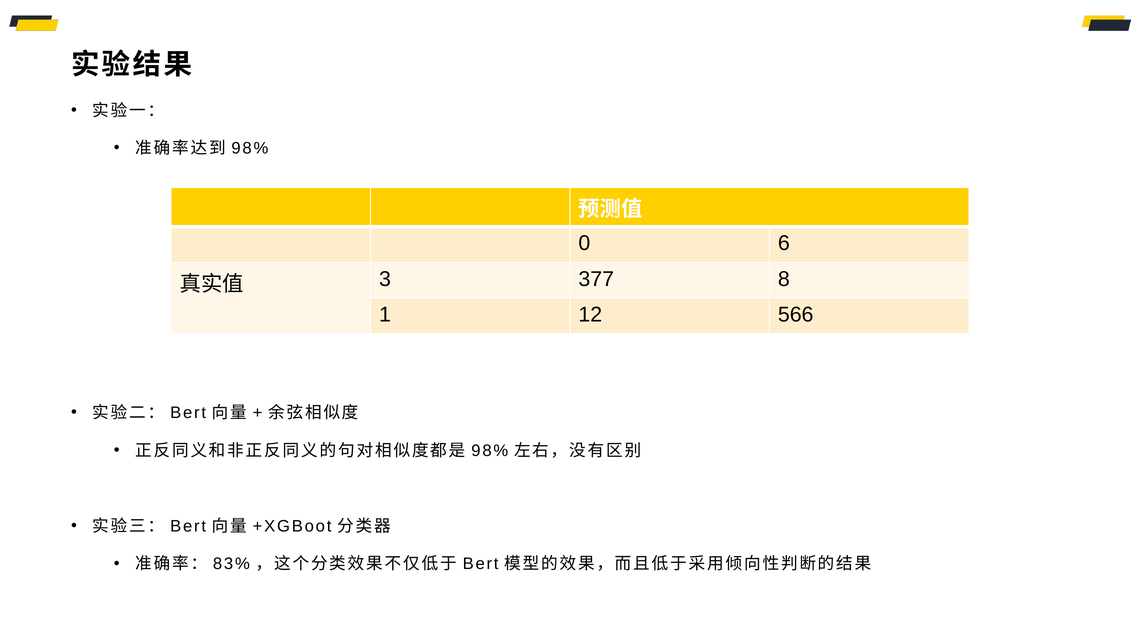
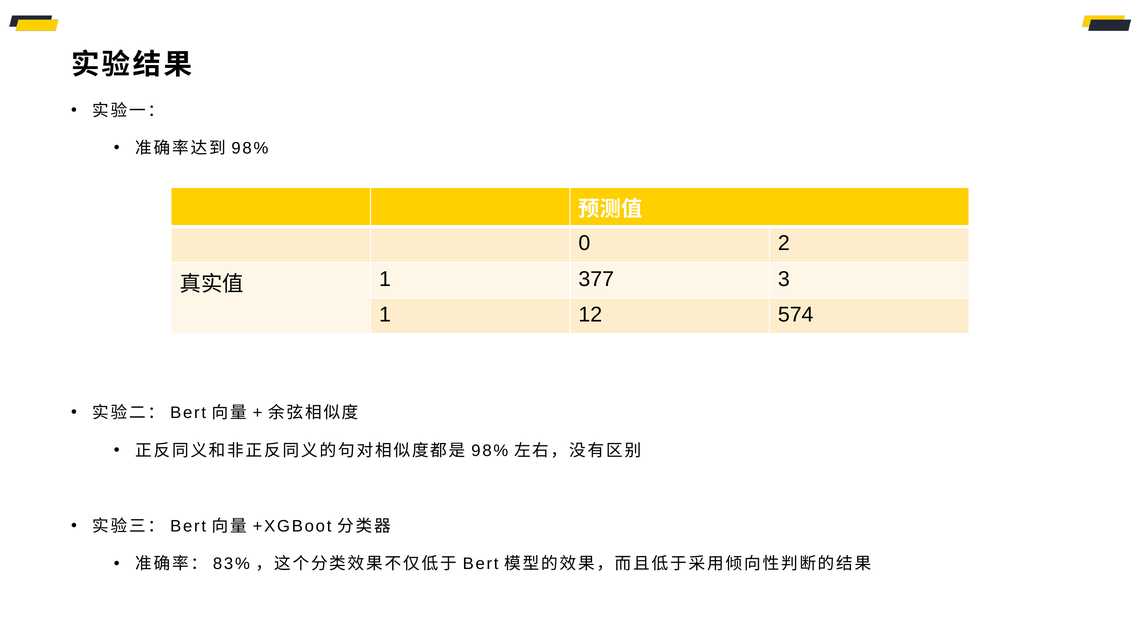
6: 6 -> 2 (784, 243)
3: 3 -> 1 (385, 279)
8: 8 -> 3 (784, 279)
566: 566 -> 574 (796, 315)
